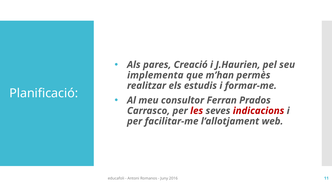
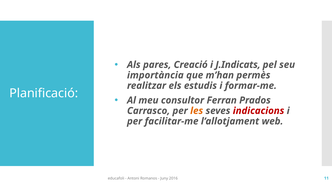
J.Haurien: J.Haurien -> J.Indicats (238, 65)
implementa: implementa -> importància (155, 75)
les colour: red -> orange (197, 111)
